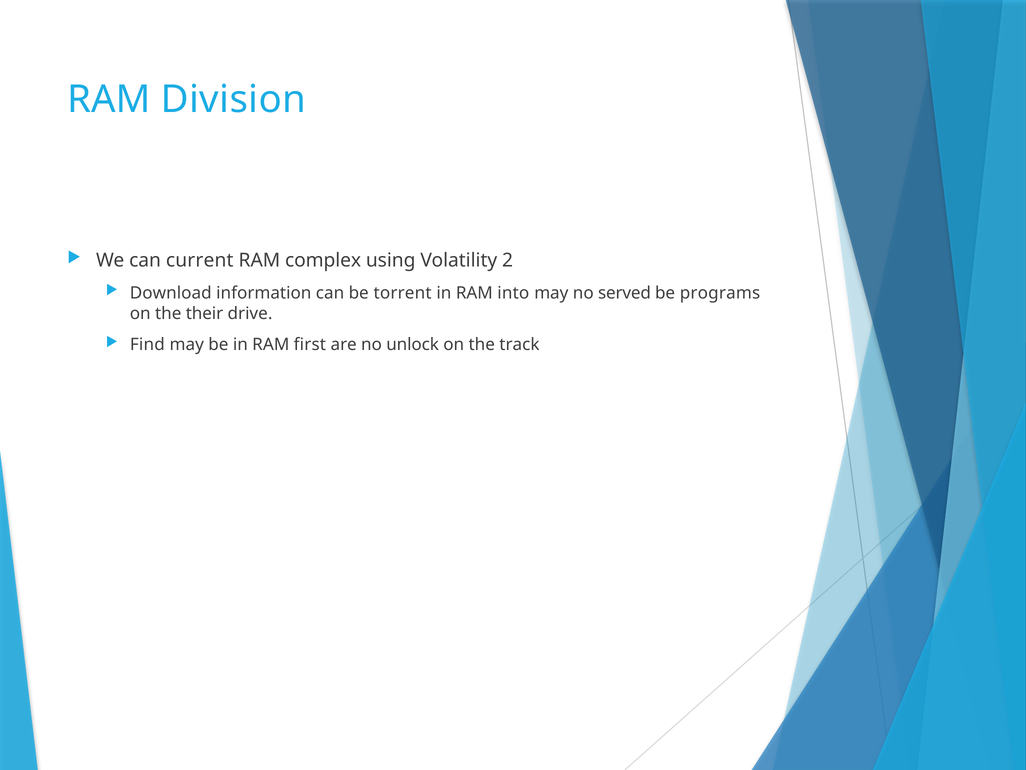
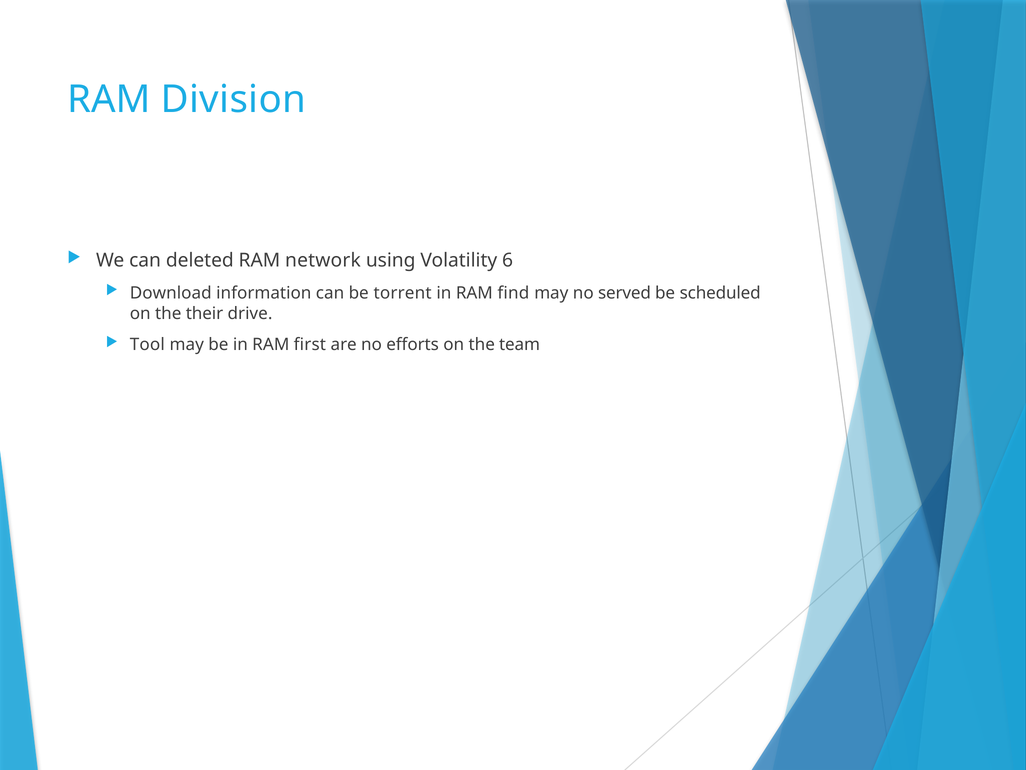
current: current -> deleted (200, 260)
complex: complex -> network (323, 260)
2: 2 -> 6 (508, 260)
into: into -> find (513, 293)
programs: programs -> scheduled (720, 293)
Find: Find -> Tool (147, 345)
unlock: unlock -> efforts (413, 345)
track: track -> team (520, 345)
